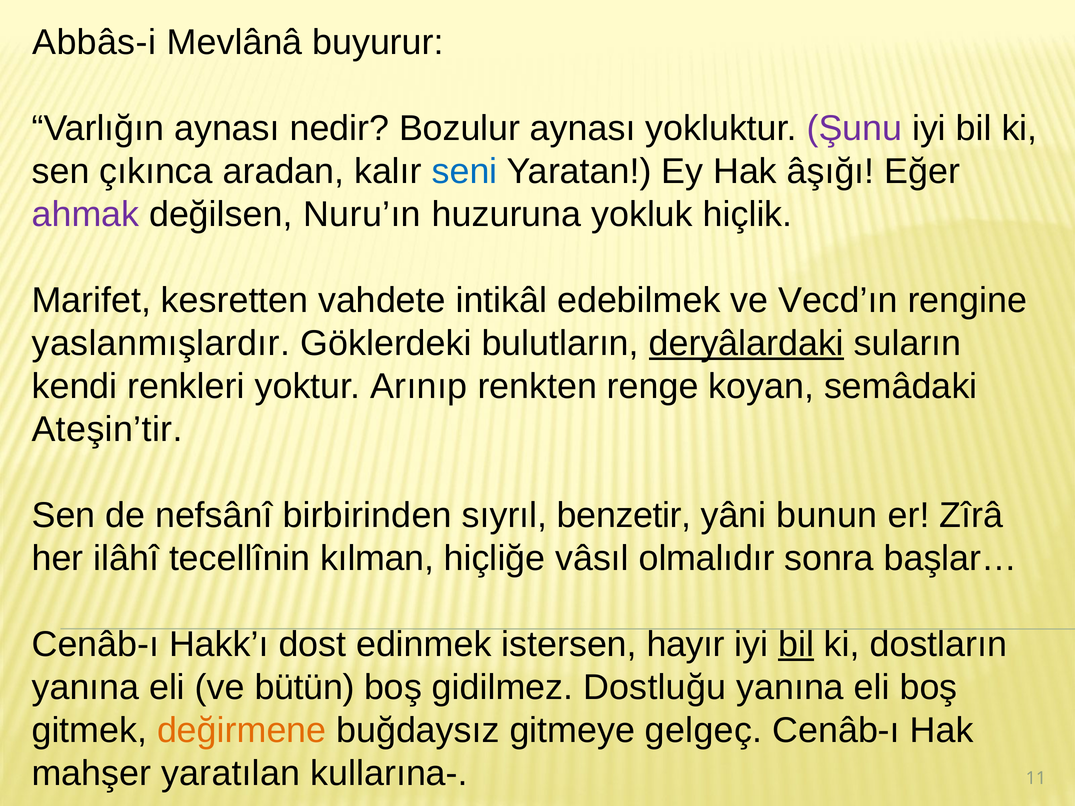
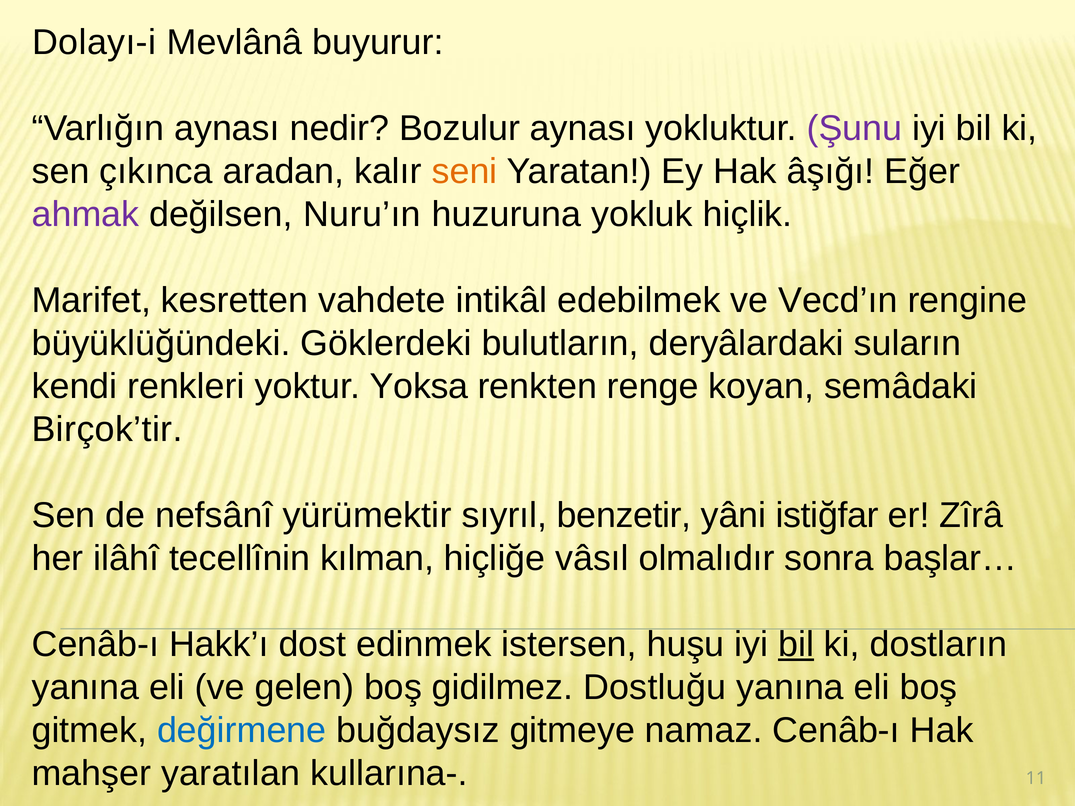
Abbâs-i: Abbâs-i -> Dolayı-i (94, 42)
seni colour: blue -> orange (465, 171)
yaslanmışlardır: yaslanmışlardır -> büyüklüğündeki (161, 343)
deryâlardaki underline: present -> none (746, 343)
Arınıp: Arınıp -> Yoksa (419, 386)
Ateşin’tir: Ateşin’tir -> Birçok’tir (107, 429)
birbirinden: birbirinden -> yürümektir (367, 515)
bunun: bunun -> istiğfar (827, 515)
hayır: hayır -> huşu (686, 644)
bütün: bütün -> gelen (304, 687)
değirmene colour: orange -> blue (242, 730)
gelgeç: gelgeç -> namaz (704, 730)
